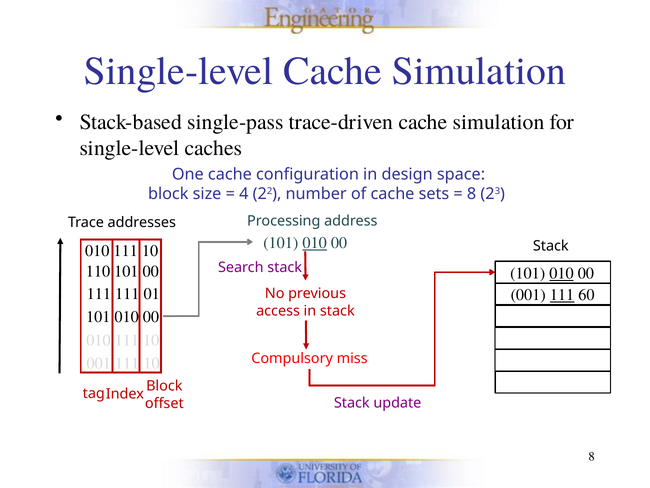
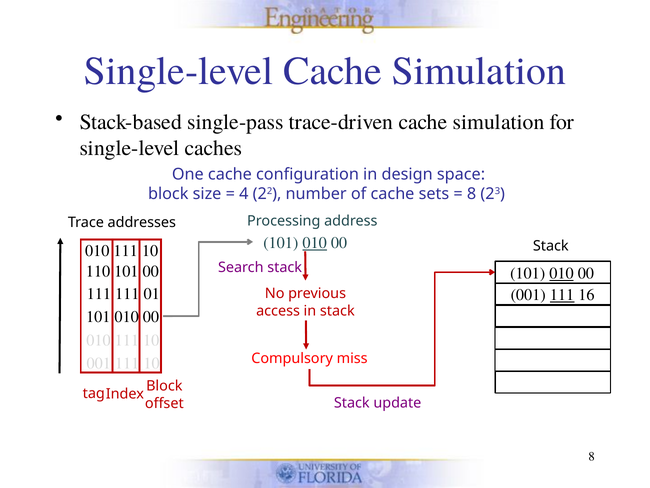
60: 60 -> 16 (586, 295)
